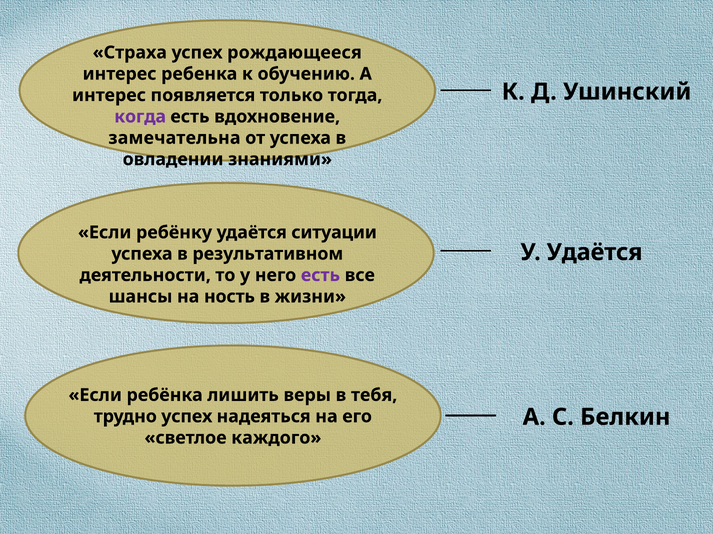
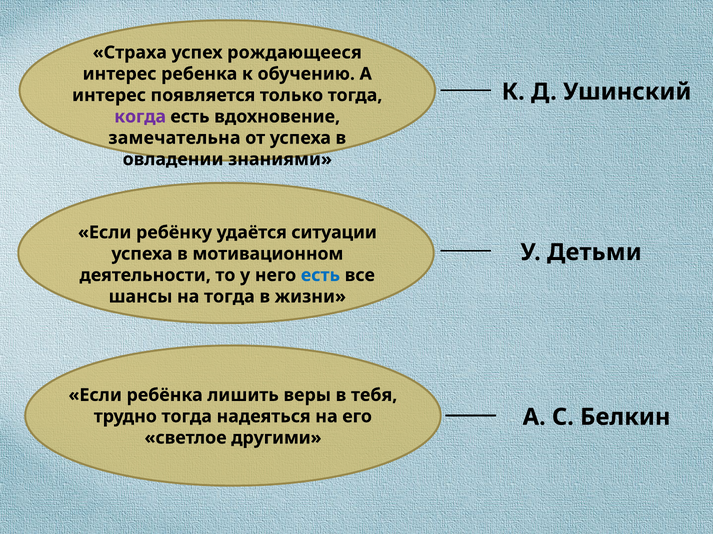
У Удаётся: Удаётся -> Детьми (594, 253)
результативном: результативном -> мотивационном (268, 254)
есть colour: purple -> blue (320, 276)
на ность: ность -> тогда (229, 297)
трудно успех: успех -> тогда (187, 417)
каждого: каждого -> другими (276, 438)
